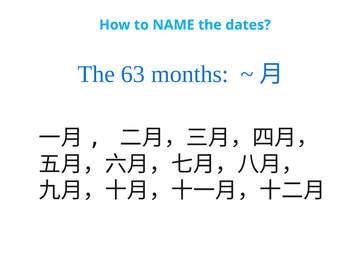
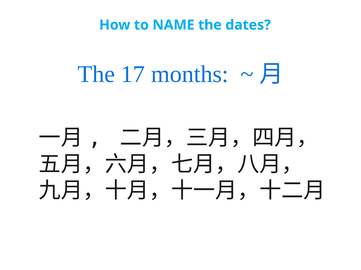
63: 63 -> 17 (133, 74)
